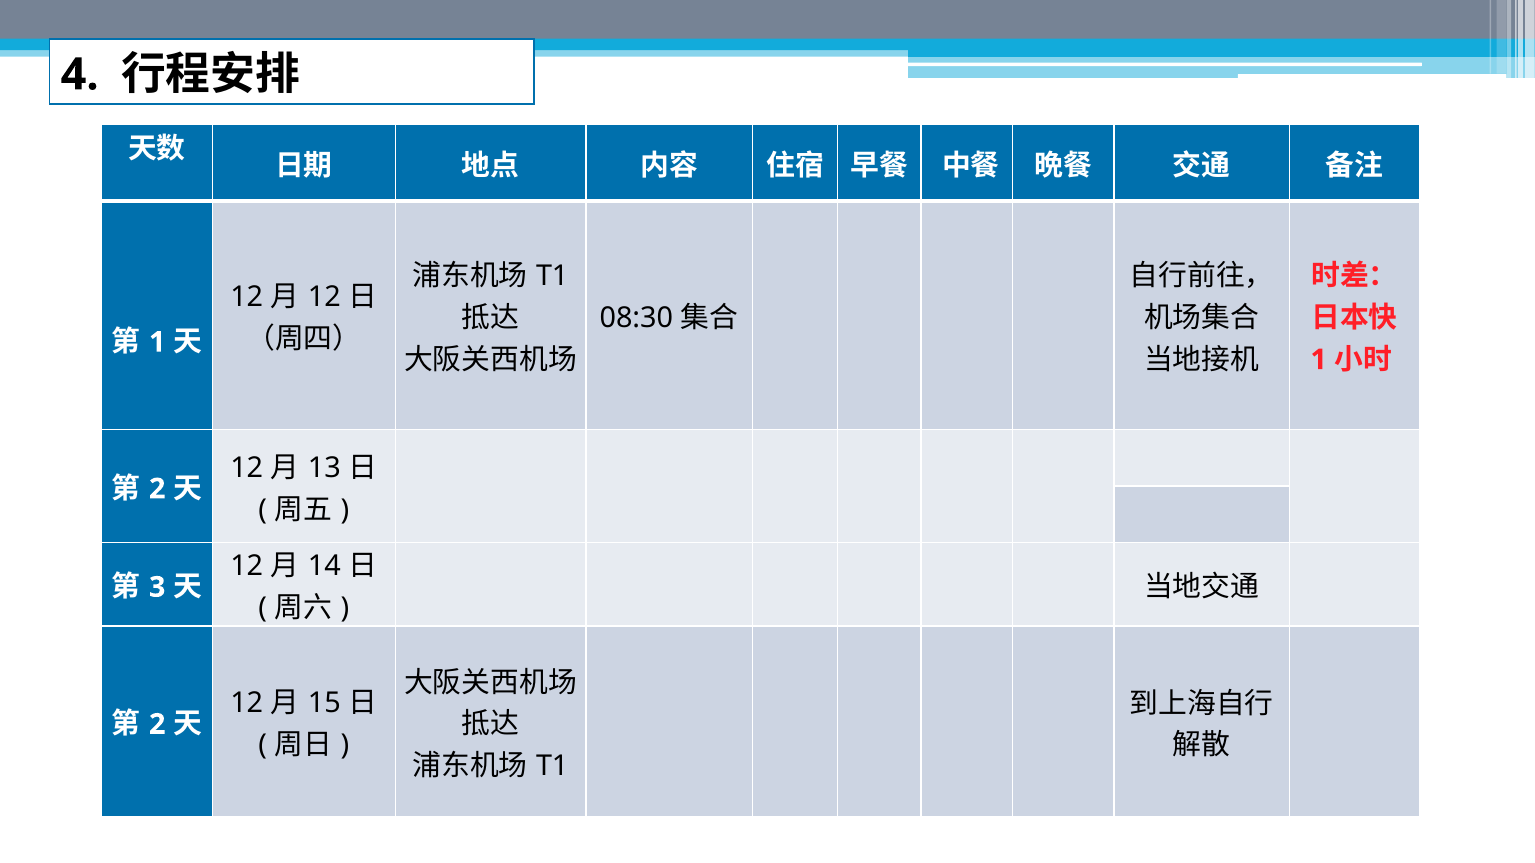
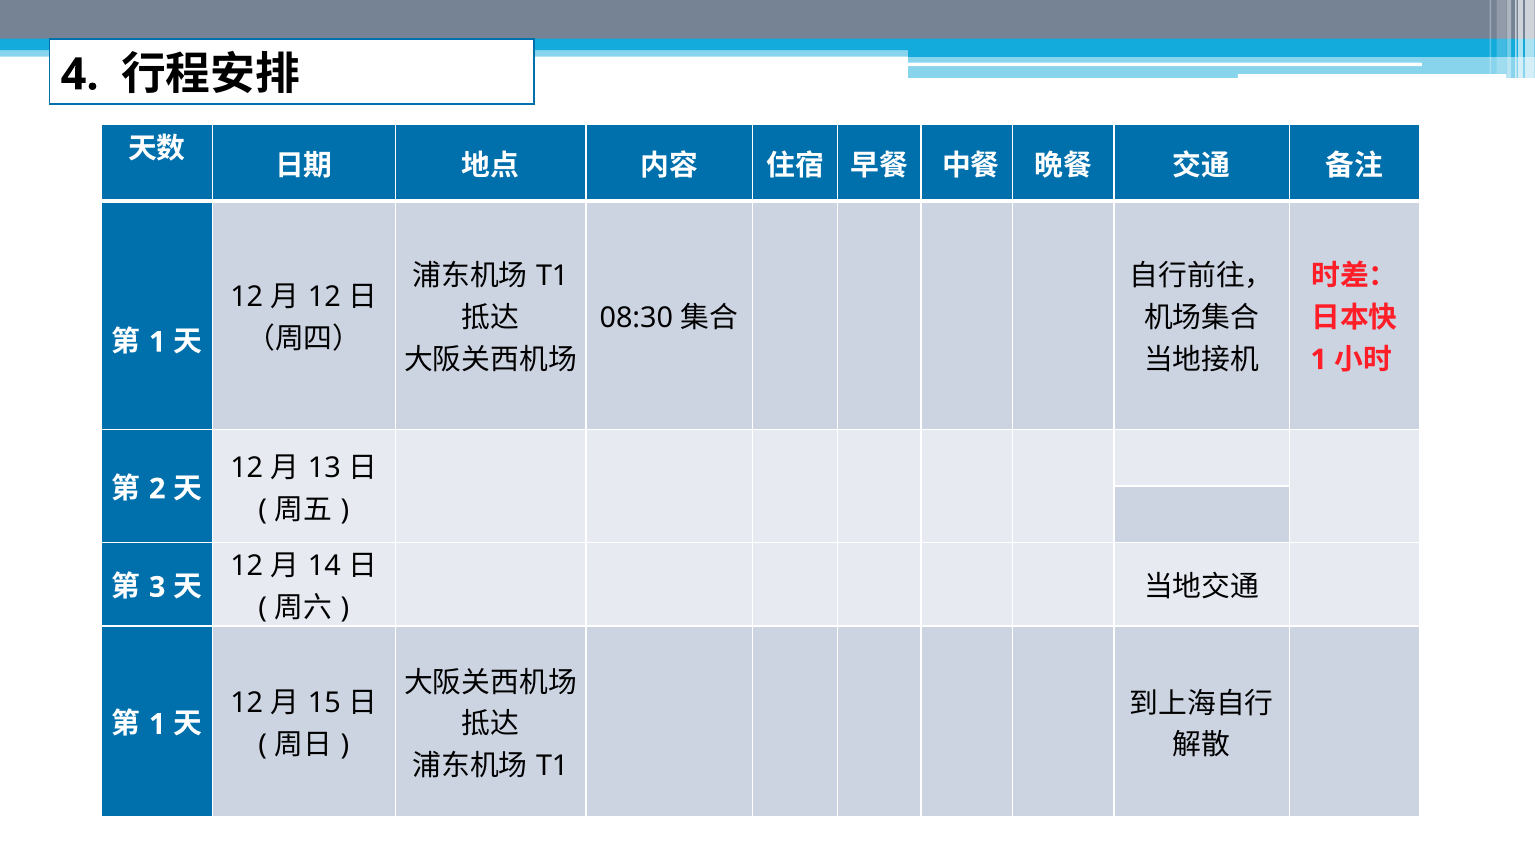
2: 2 -> 1 (157, 725)
